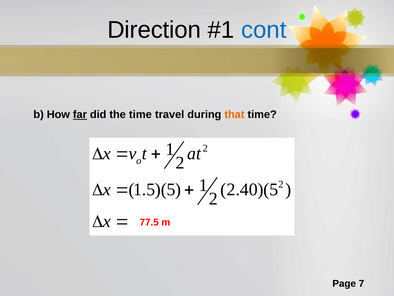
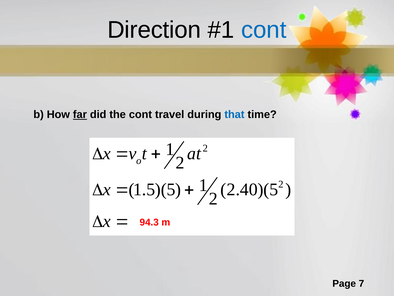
the time: time -> cont (140, 114)
that colour: orange -> blue (234, 114)
77.5: 77.5 -> 94.3 (149, 222)
